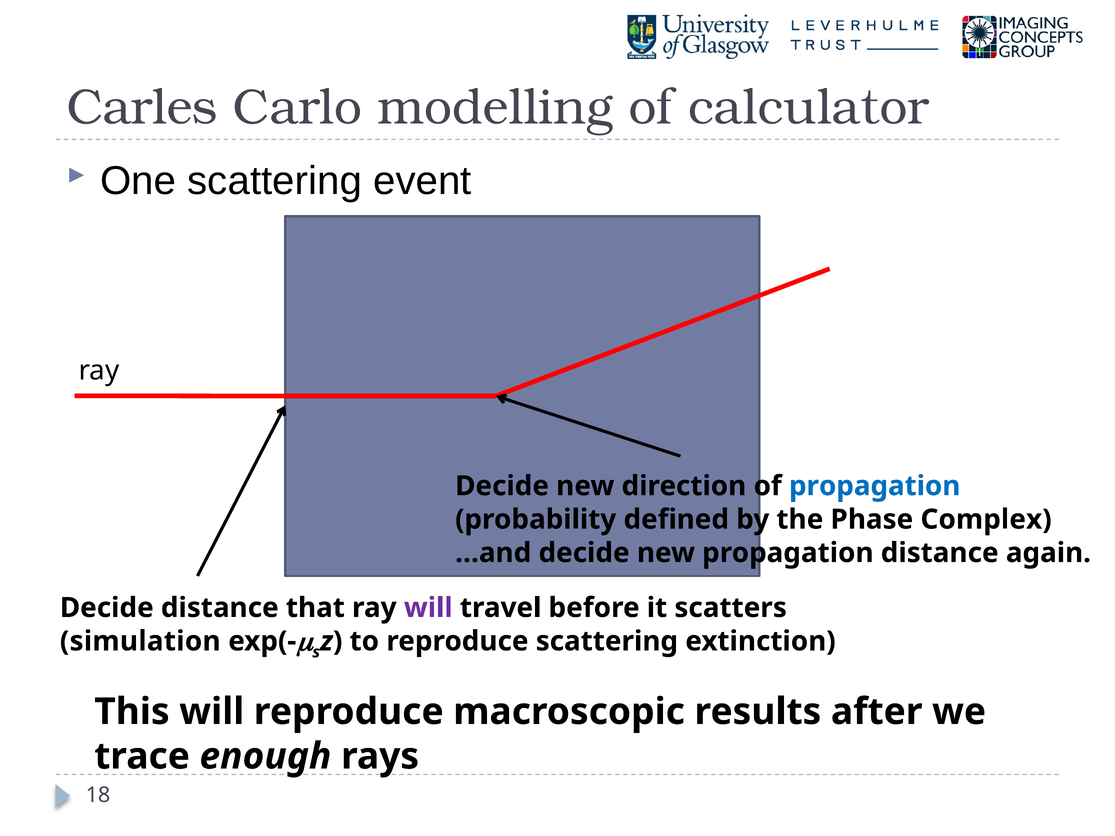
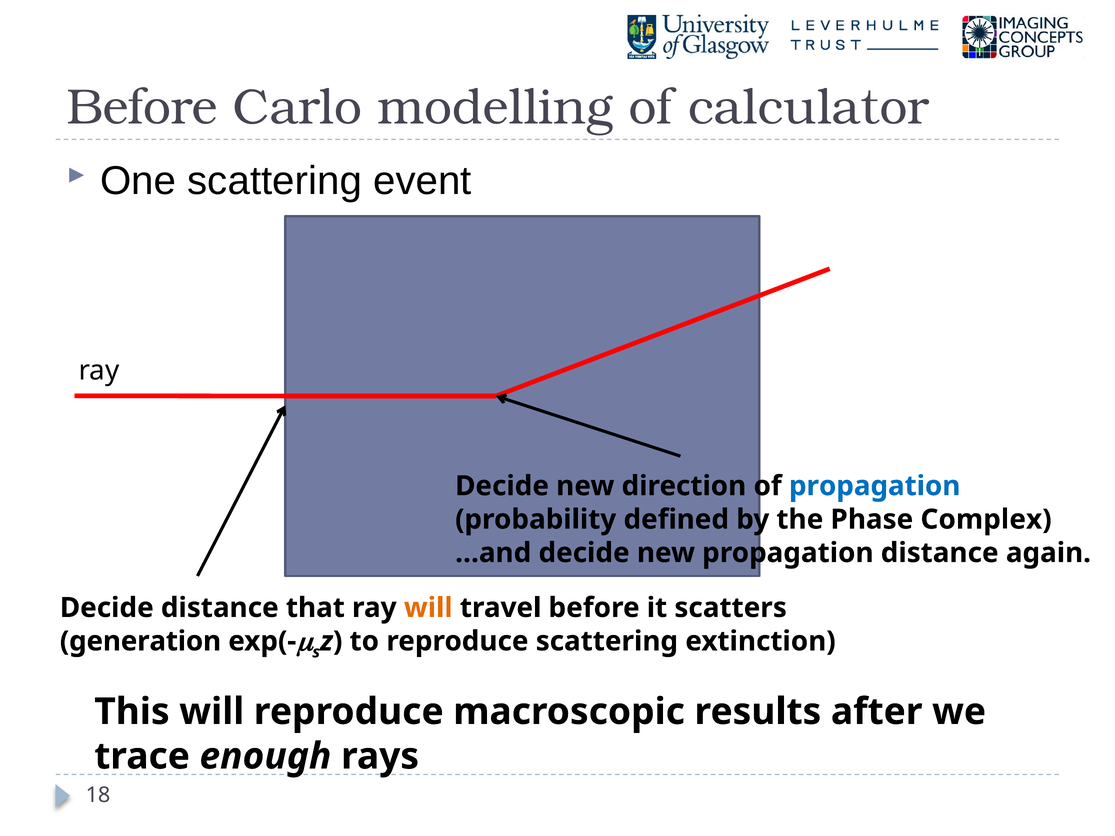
Carles: Carles -> Before (142, 108)
will colour: purple -> orange (428, 608)
simulation: simulation -> generation (140, 641)
